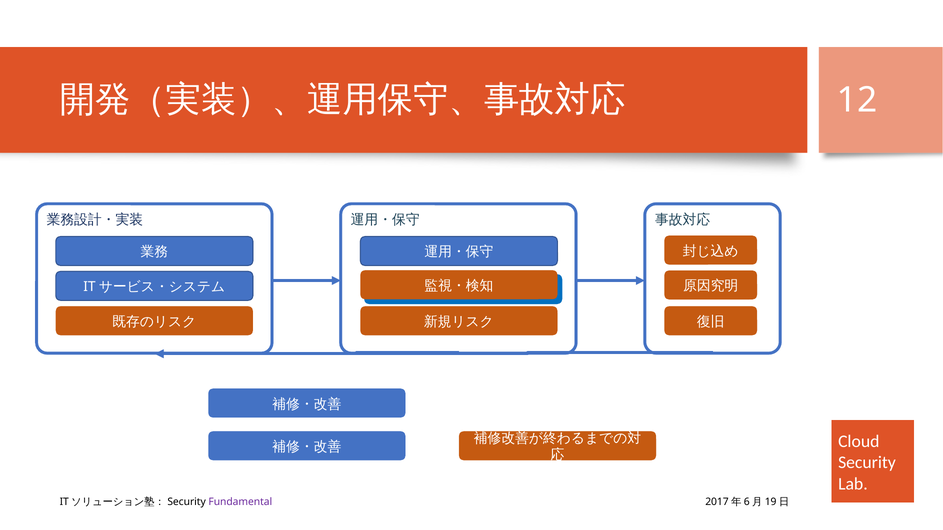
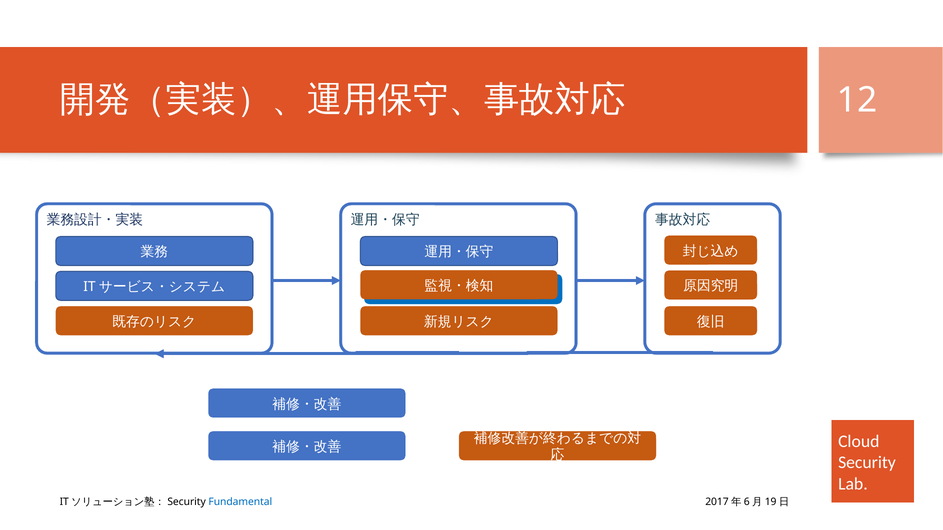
Fundamental colour: purple -> blue (240, 502)
